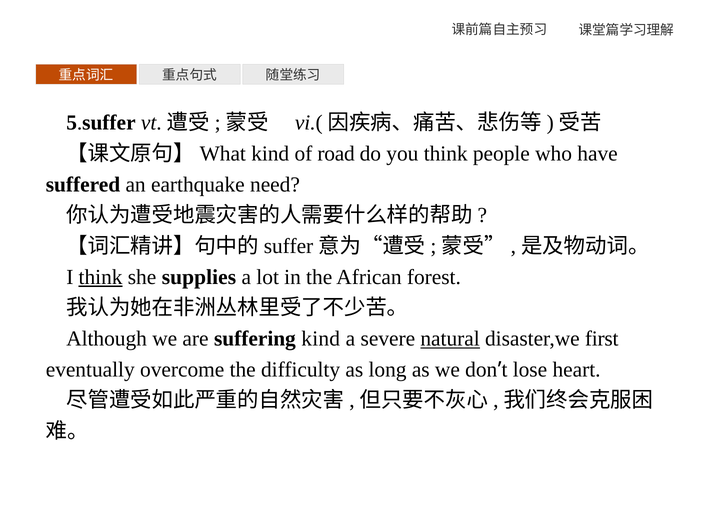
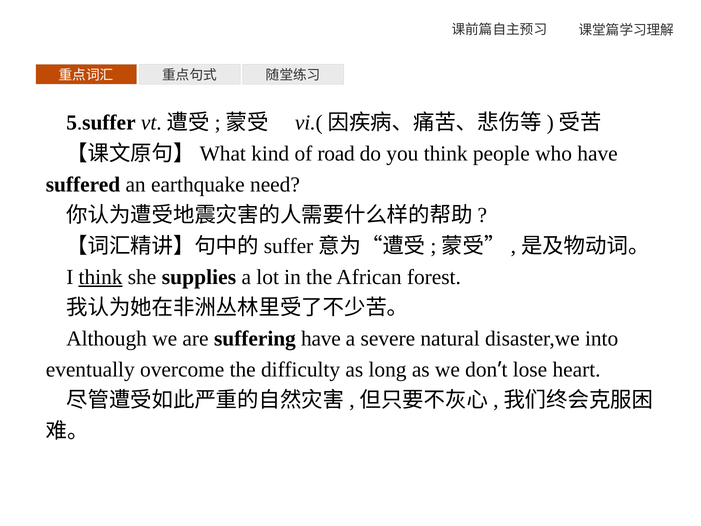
suffering kind: kind -> have (321, 339)
natural underline: present -> none (450, 339)
first: first -> into (602, 339)
